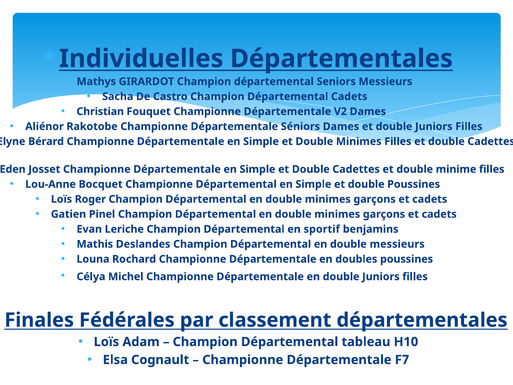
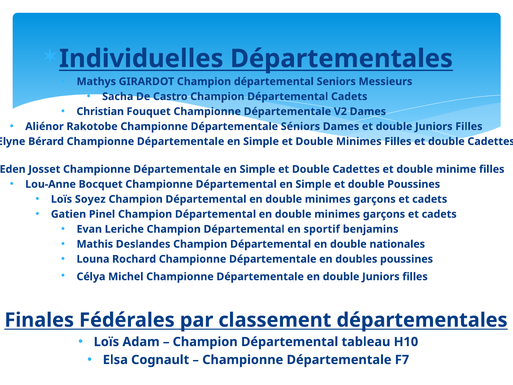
Roger: Roger -> Soyez (90, 199)
double messieurs: messieurs -> nationales (397, 244)
